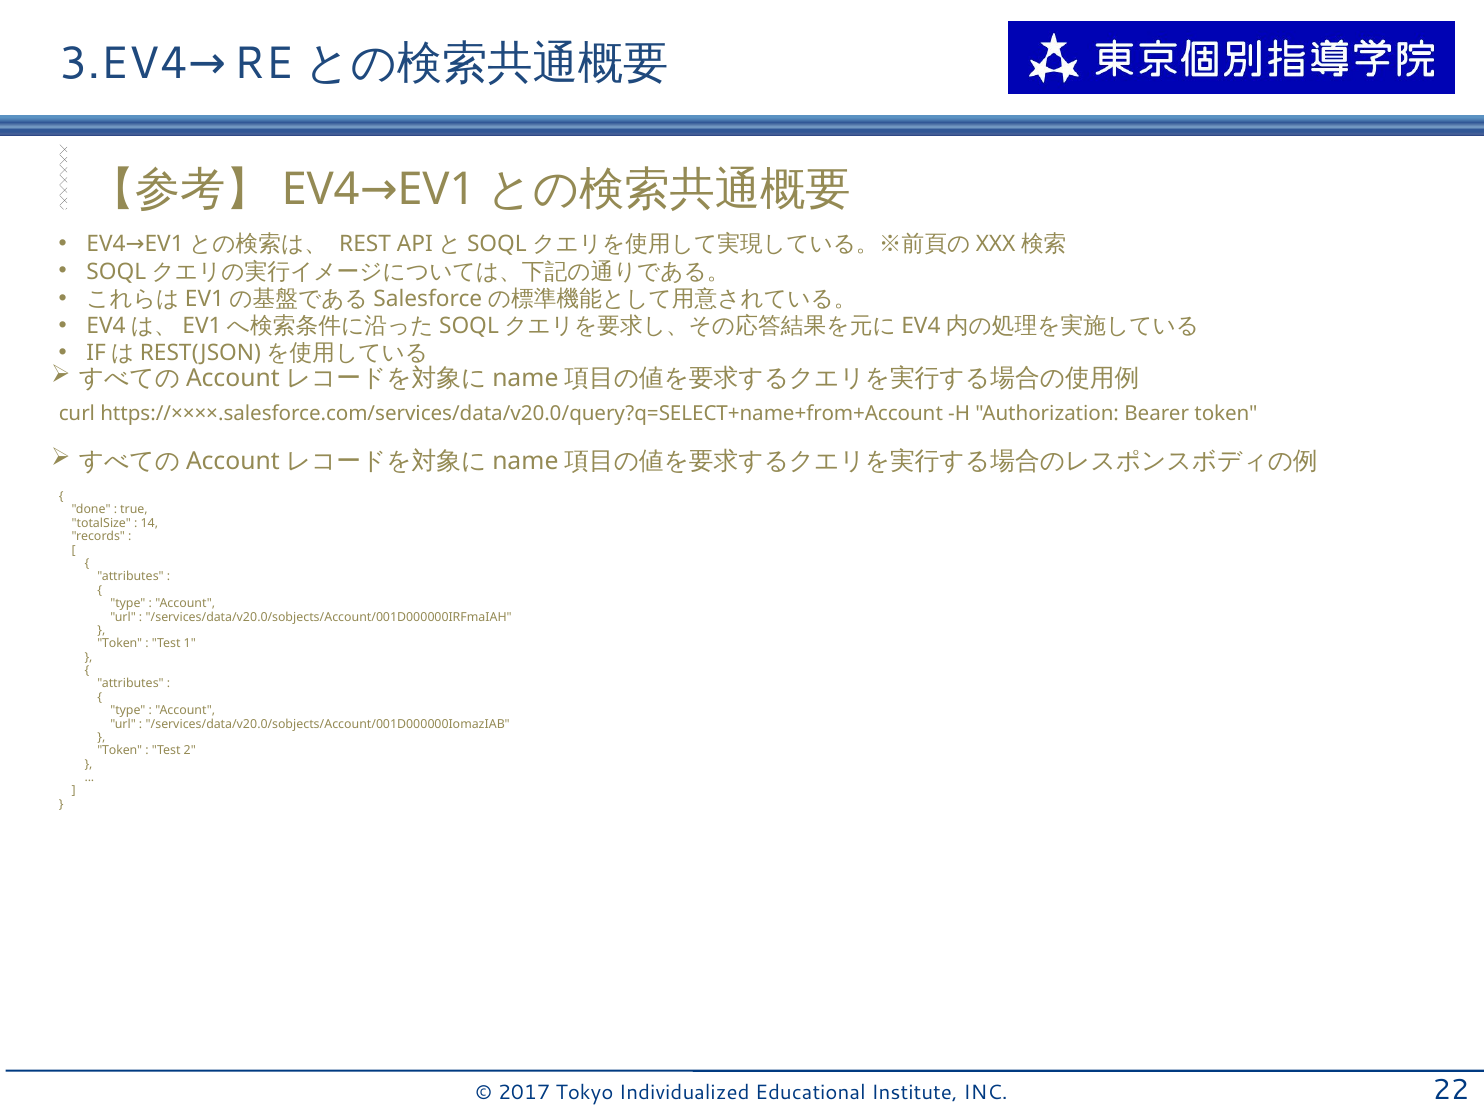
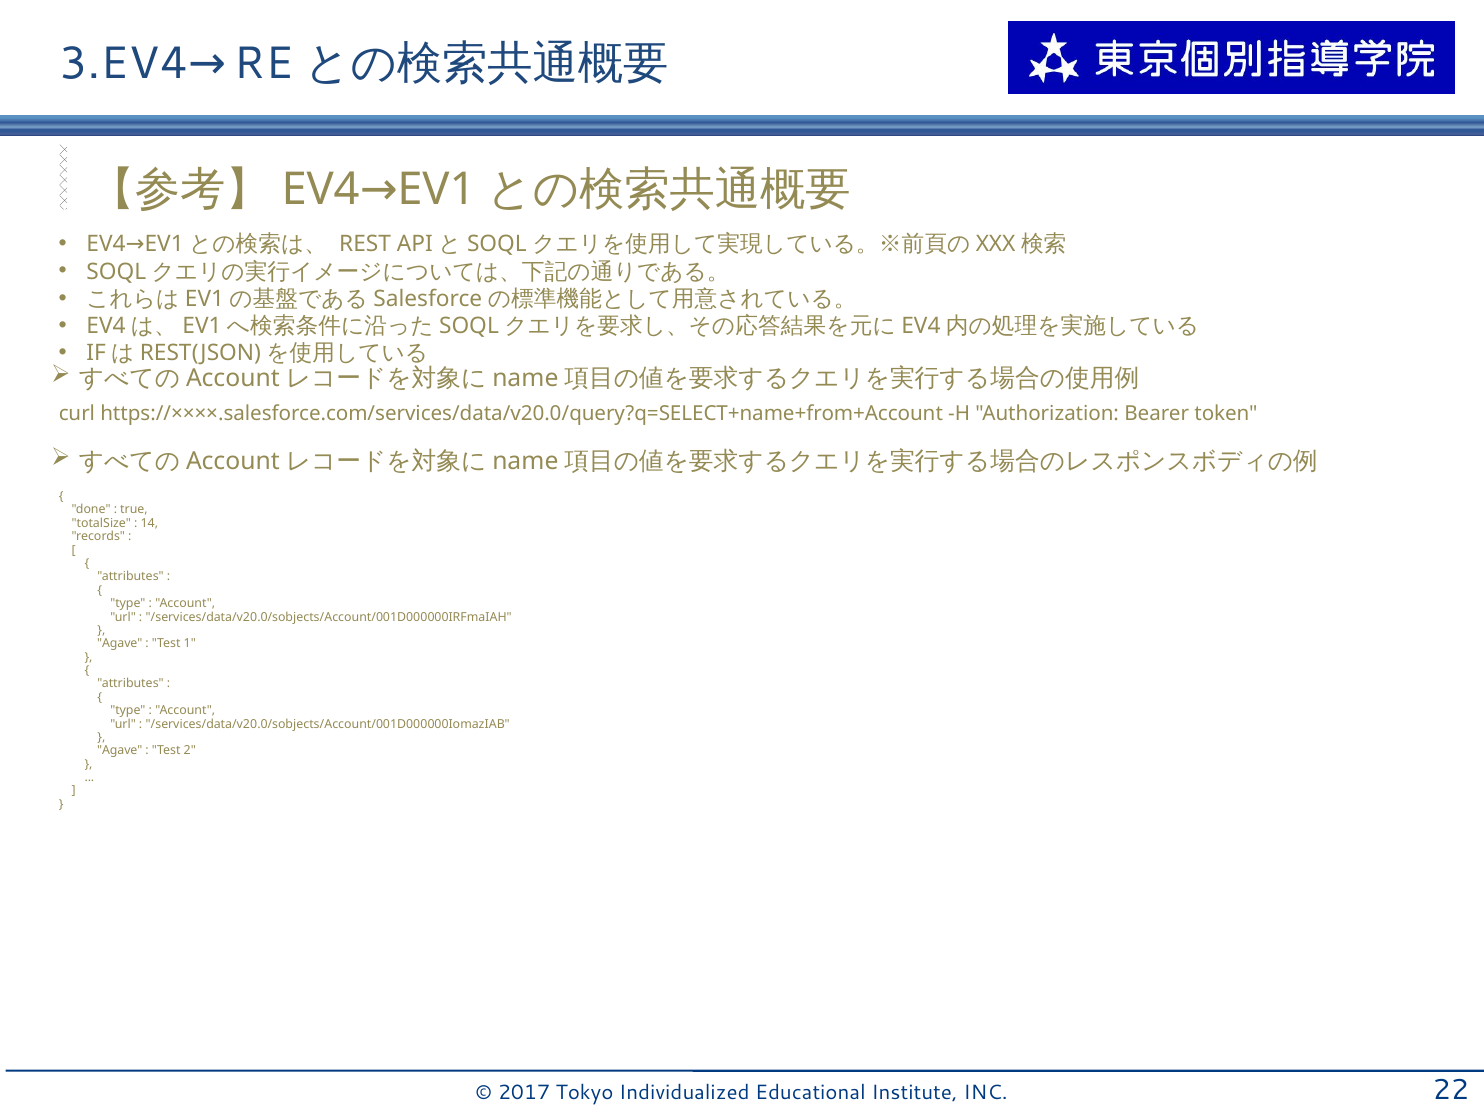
Token: Token -> Agave (120, 644)
Token: Token -> Agave (120, 751)
